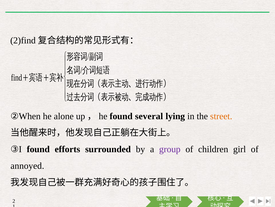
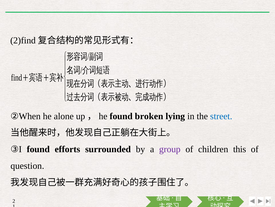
several: several -> broken (149, 116)
street colour: orange -> blue (221, 116)
girl: girl -> this (240, 149)
annoyed: annoyed -> question (27, 165)
